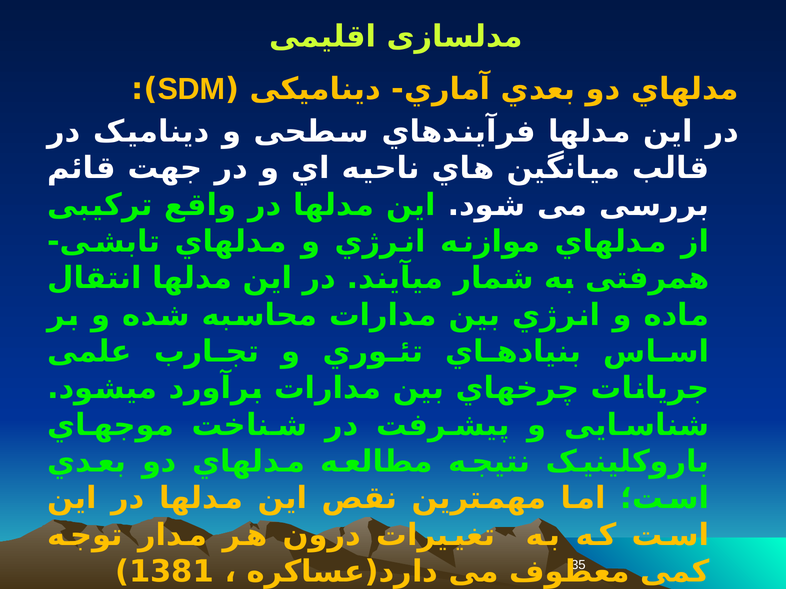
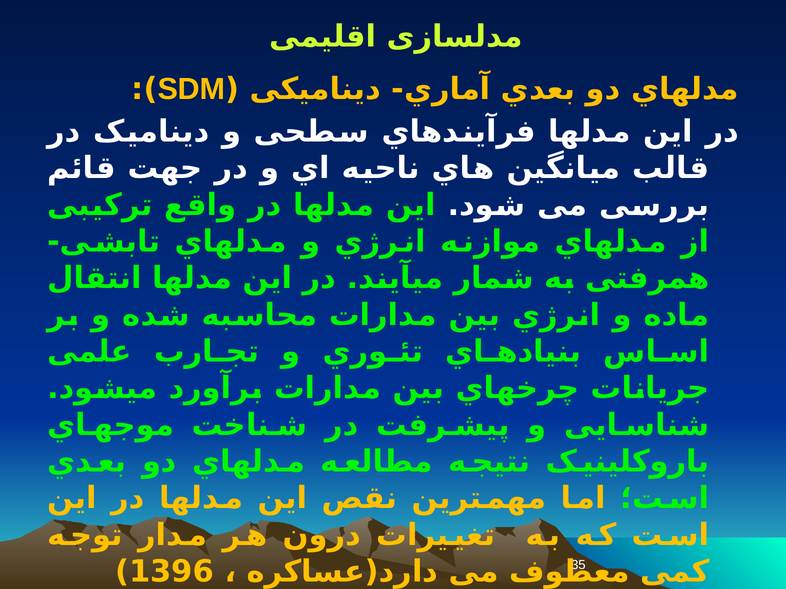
1381: 1381 -> 1396 (171, 572)
